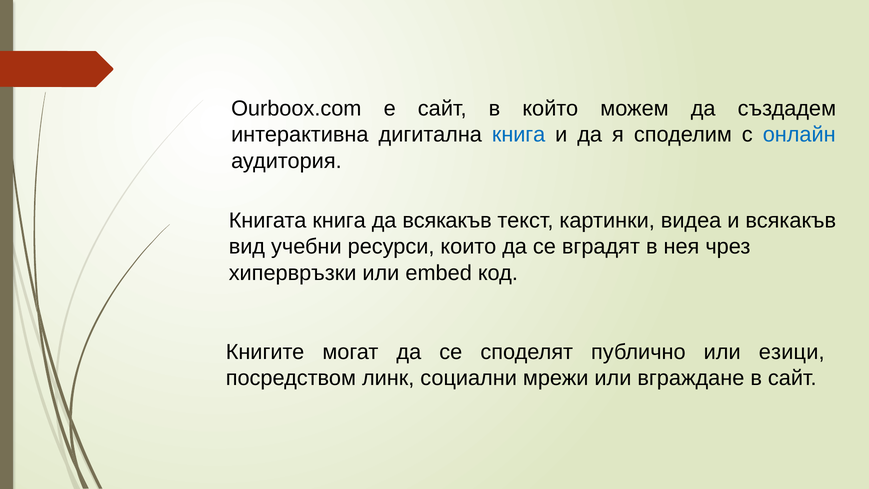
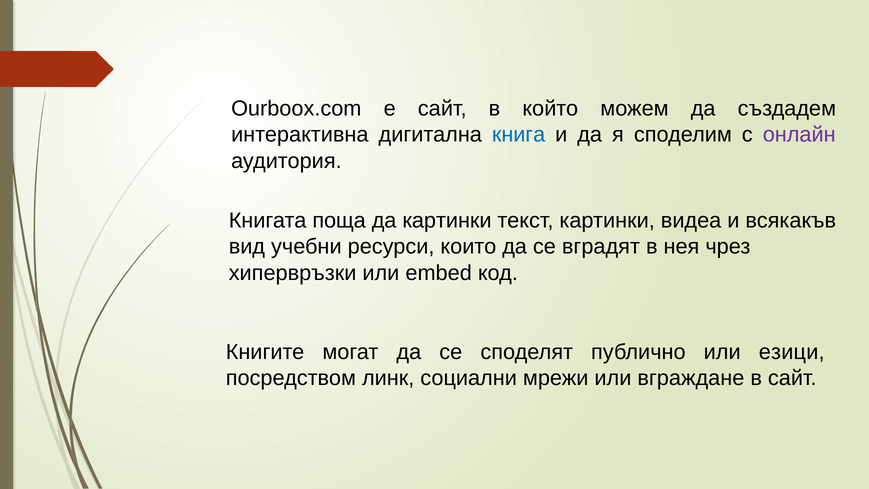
онлайн colour: blue -> purple (799, 135)
Книгата книга: книга -> поща (339, 221)
да всякакъв: всякакъв -> картинки (447, 221)
